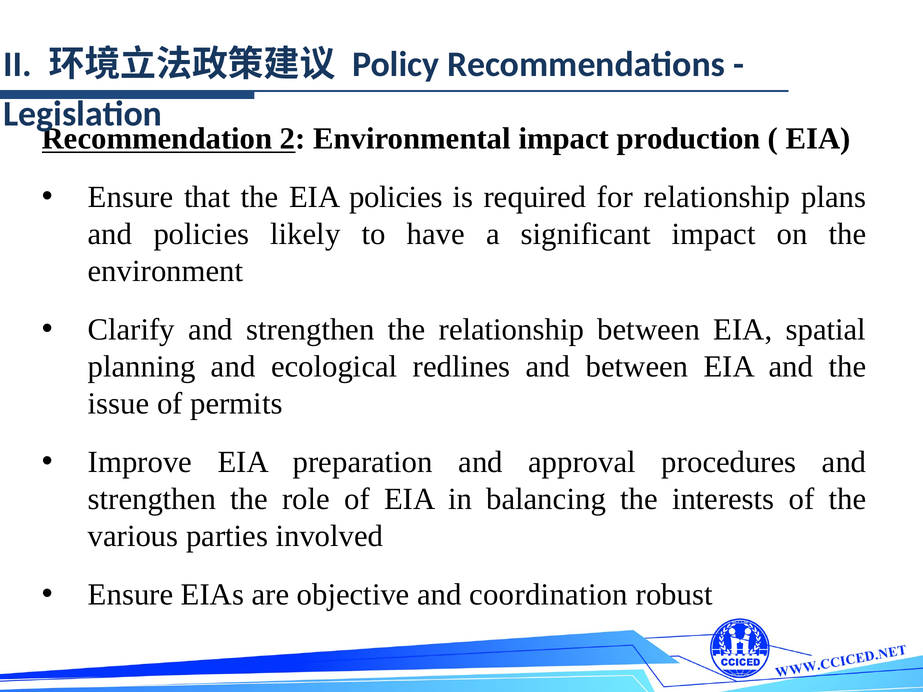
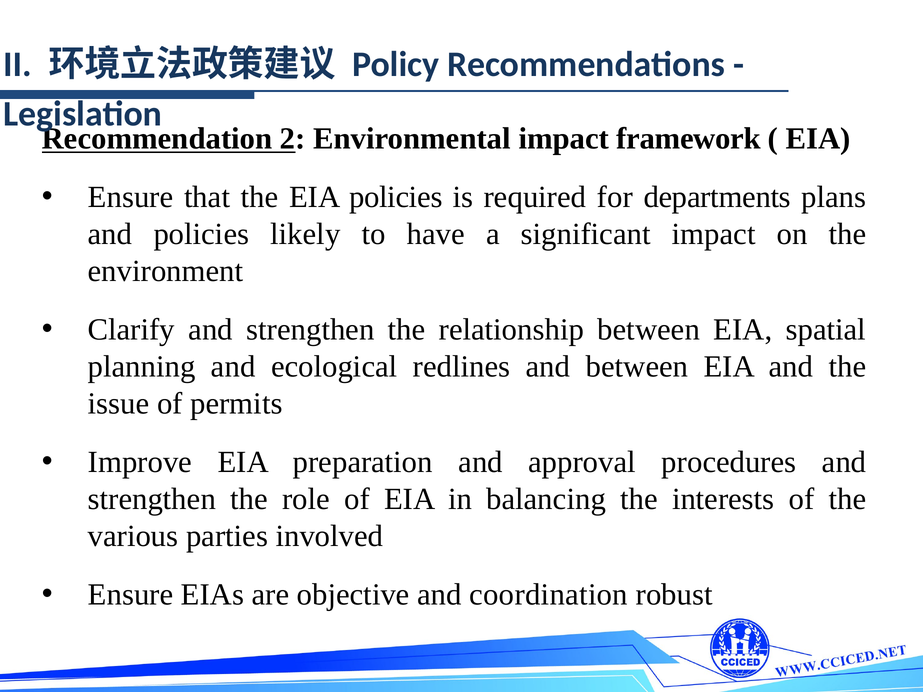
production: production -> framework (689, 139)
for relationship: relationship -> departments (717, 197)
